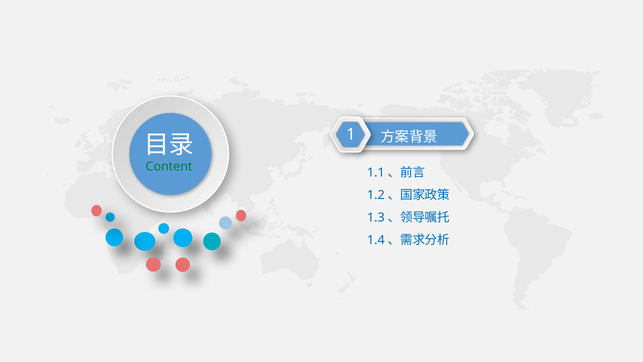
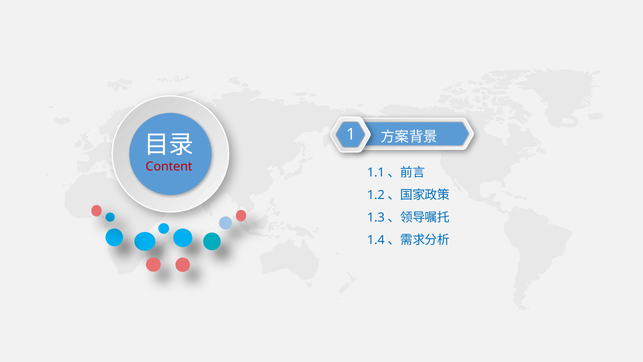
Content colour: green -> red (169, 166)
